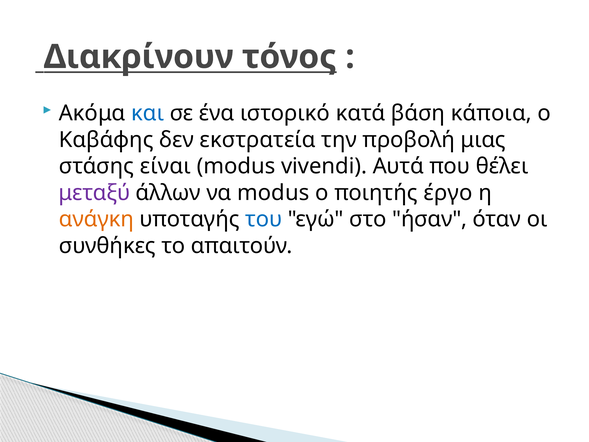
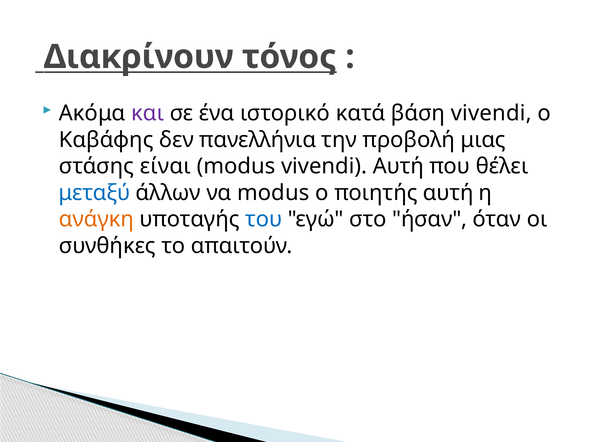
και colour: blue -> purple (148, 113)
βάση κάποια: κάποια -> vivendi (491, 113)
εκστρατεία: εκστρατεία -> πανελλήνια (258, 140)
vivendi Αυτά: Αυτά -> Αυτή (398, 166)
μεταξύ colour: purple -> blue (94, 193)
ποιητής έργο: έργο -> αυτή (448, 193)
